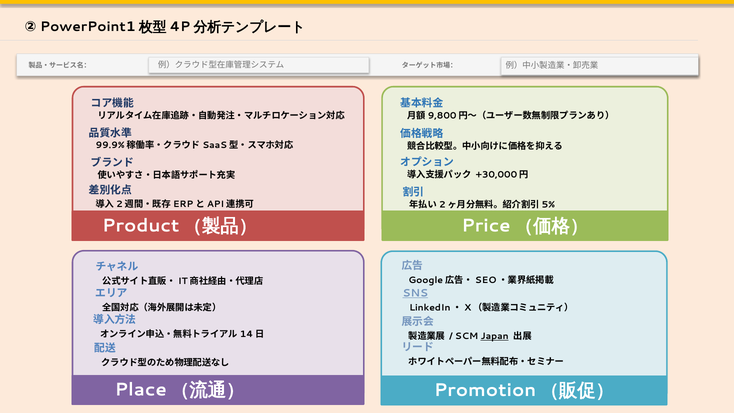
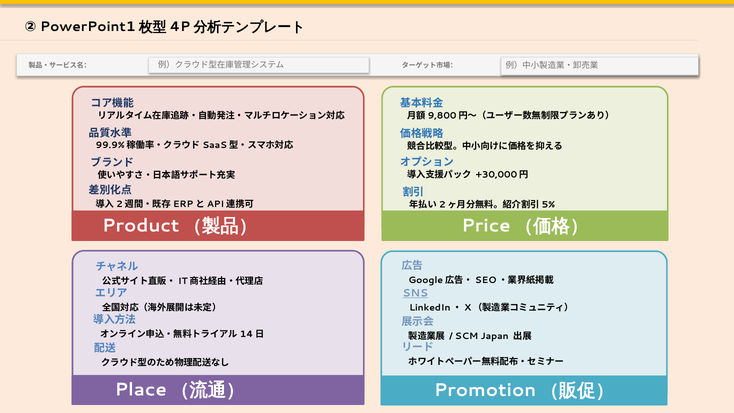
Japan underline: present -> none (495, 336)
